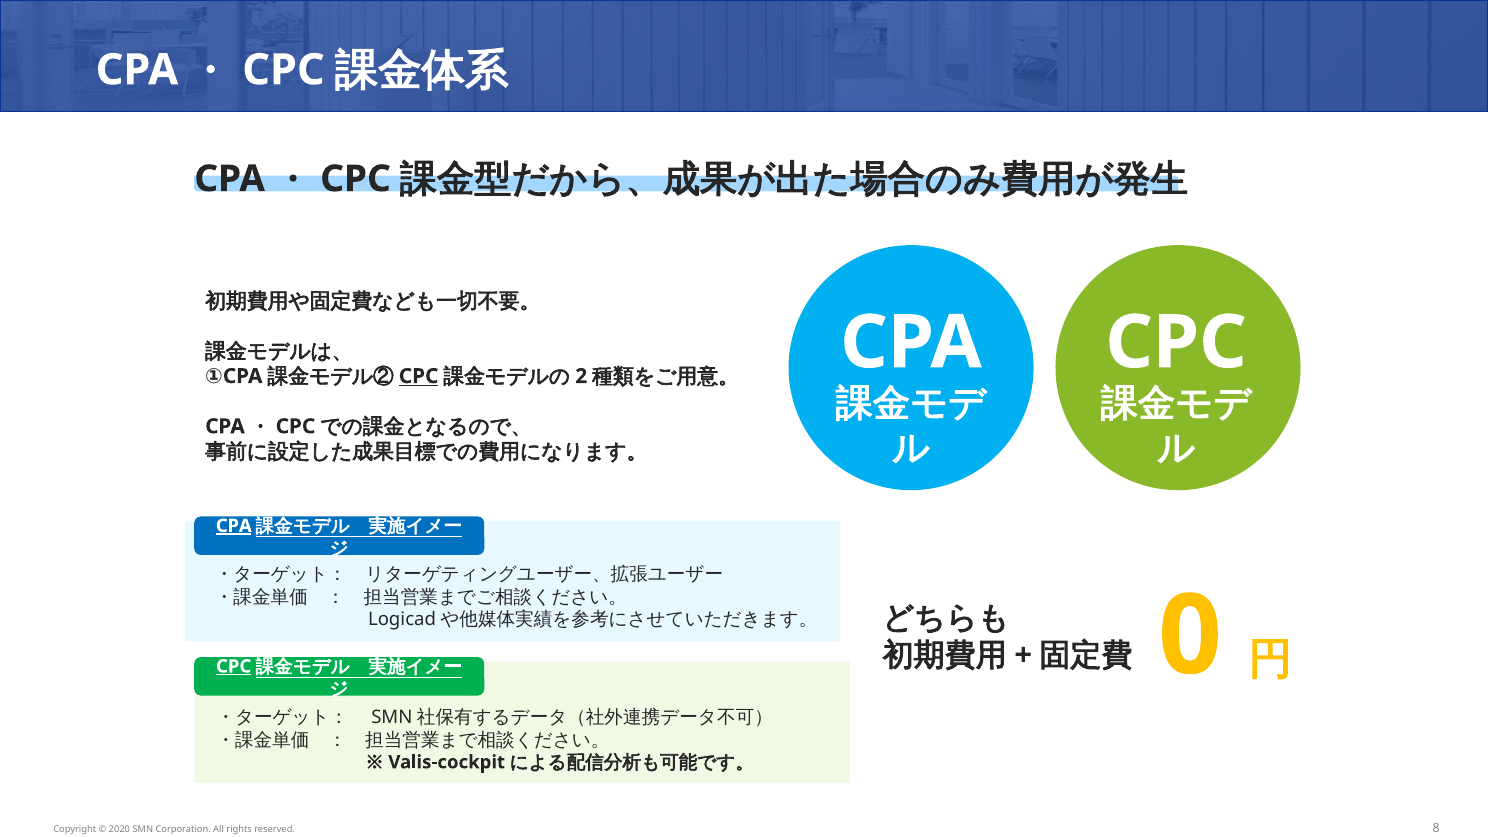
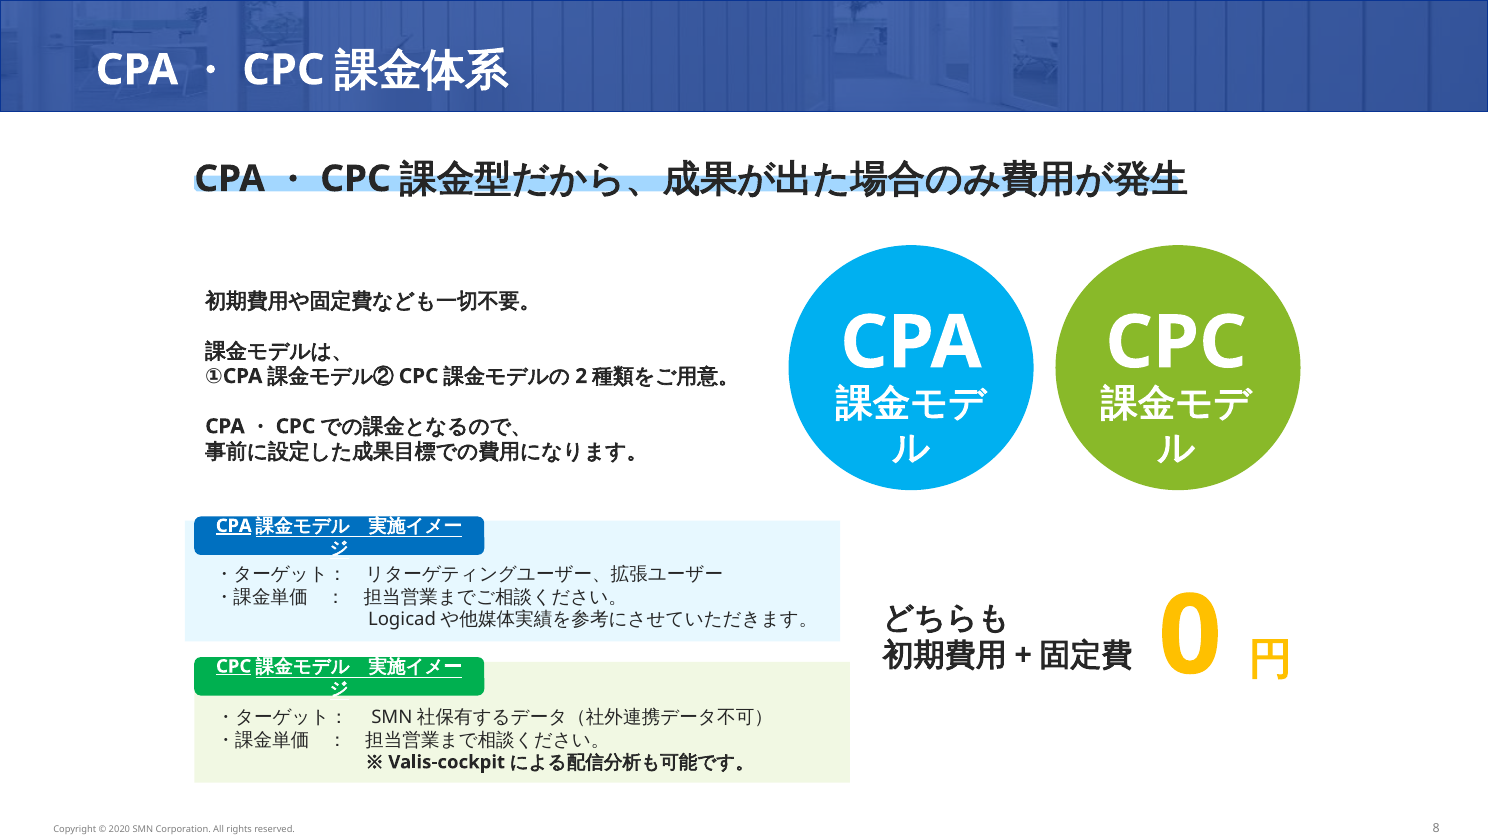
CPC underline: present -> none (419, 376)
